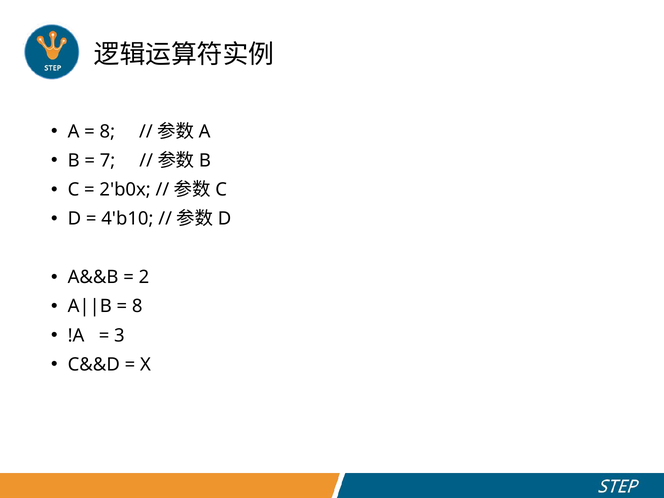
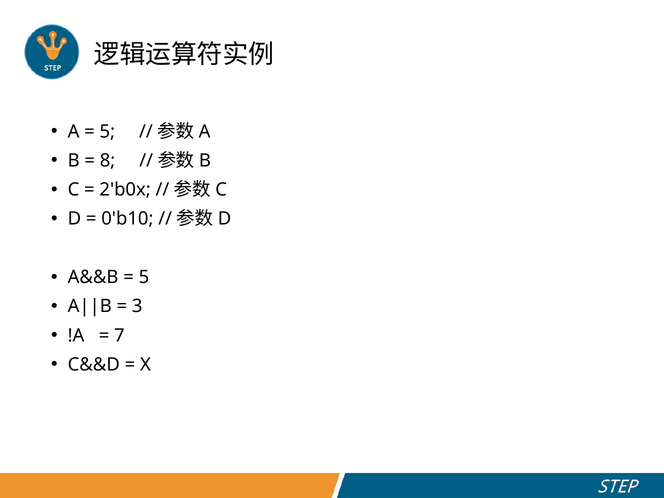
8: 8 -> 5 (107, 131)
7: 7 -> 8 (108, 161)
4'b10: 4'b10 -> 0'b10 (127, 219)
2: 2 -> 5 (144, 277)
8: 8 -> 3 (137, 306)
3: 3 -> 7 (119, 335)
